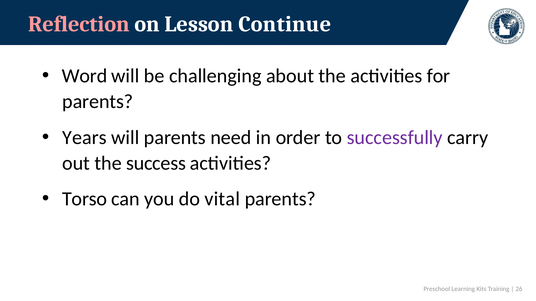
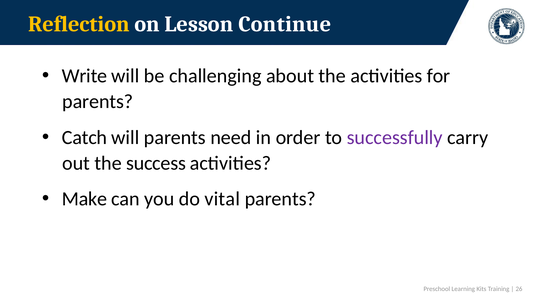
Reflection colour: pink -> yellow (79, 24)
Word: Word -> Write (85, 76)
Years: Years -> Catch (85, 138)
Torso: Torso -> Make (85, 199)
